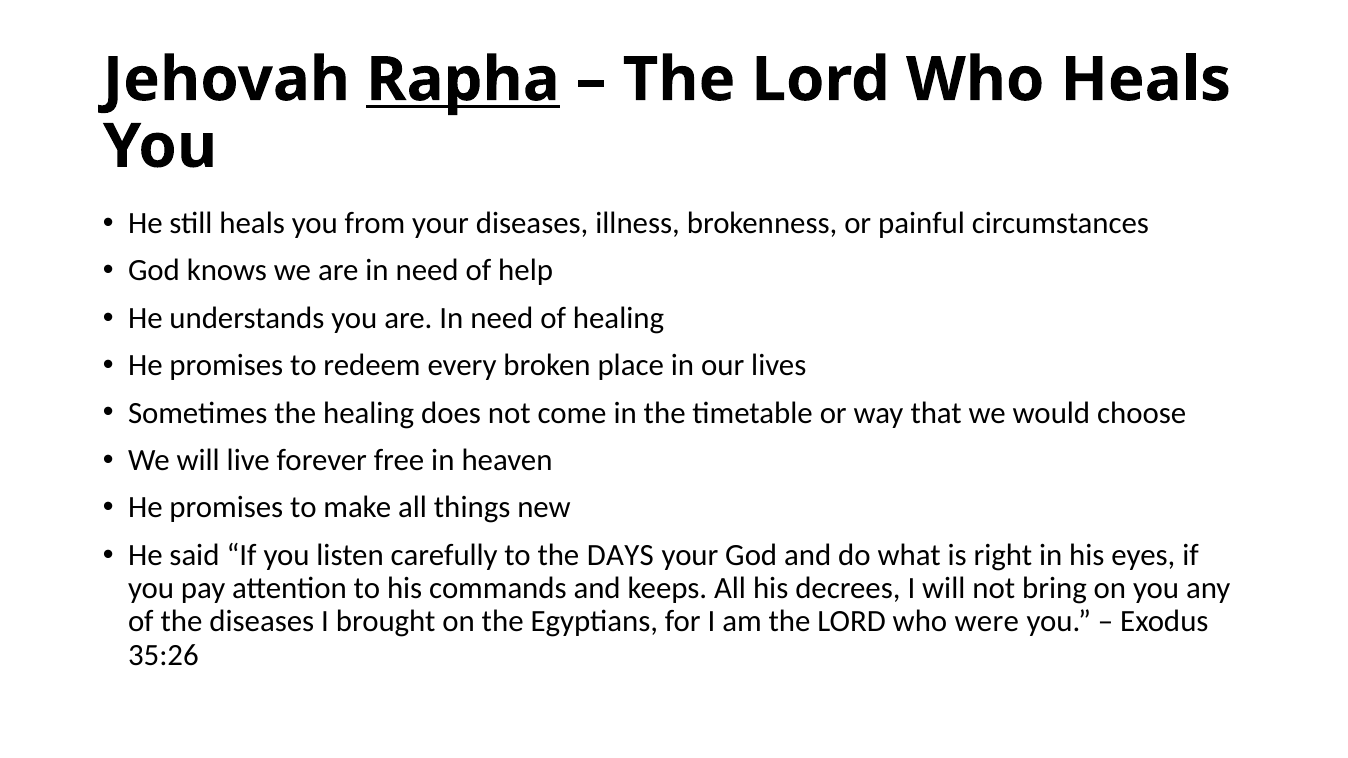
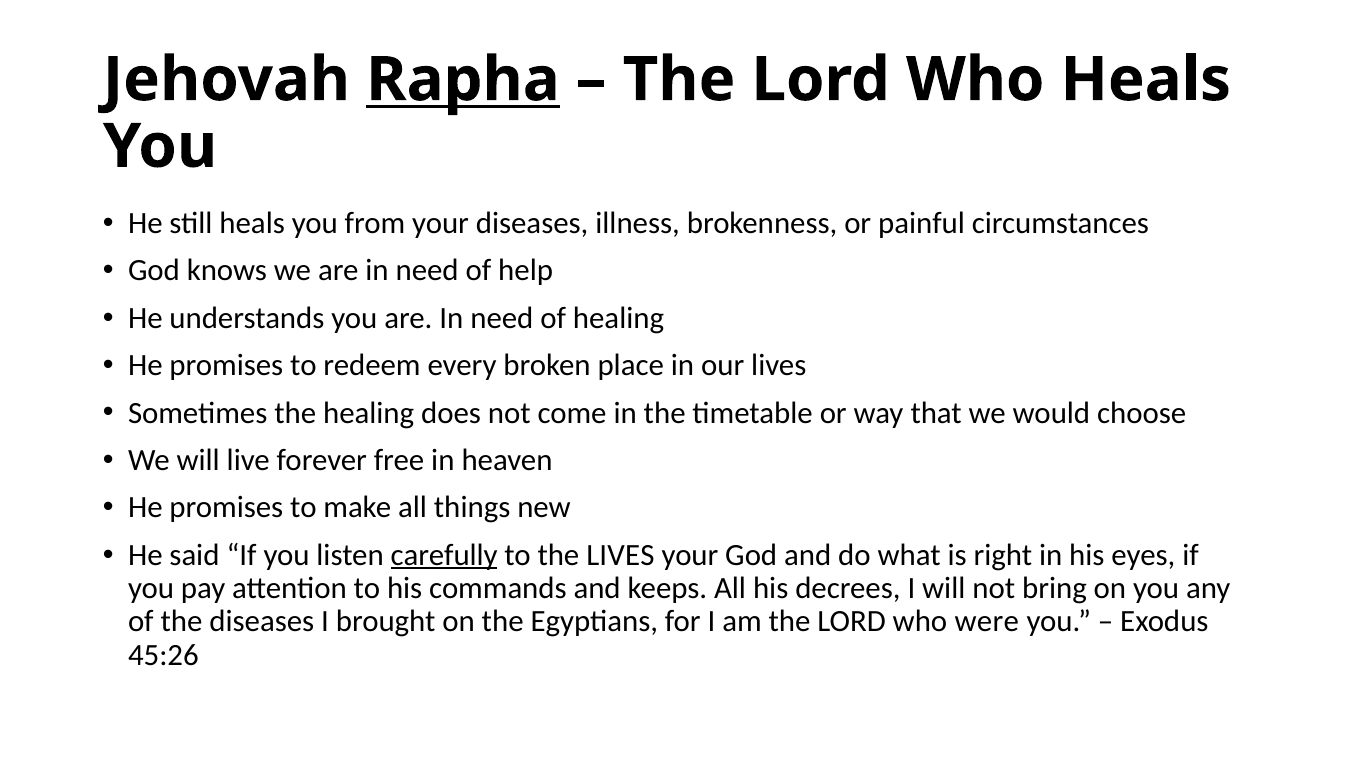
carefully underline: none -> present (444, 555)
the DAYS: DAYS -> LIVES (620, 555)
35:26: 35:26 -> 45:26 (163, 655)
